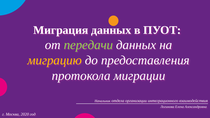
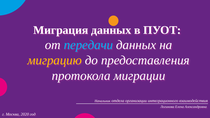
передачи colour: light green -> light blue (88, 45)
